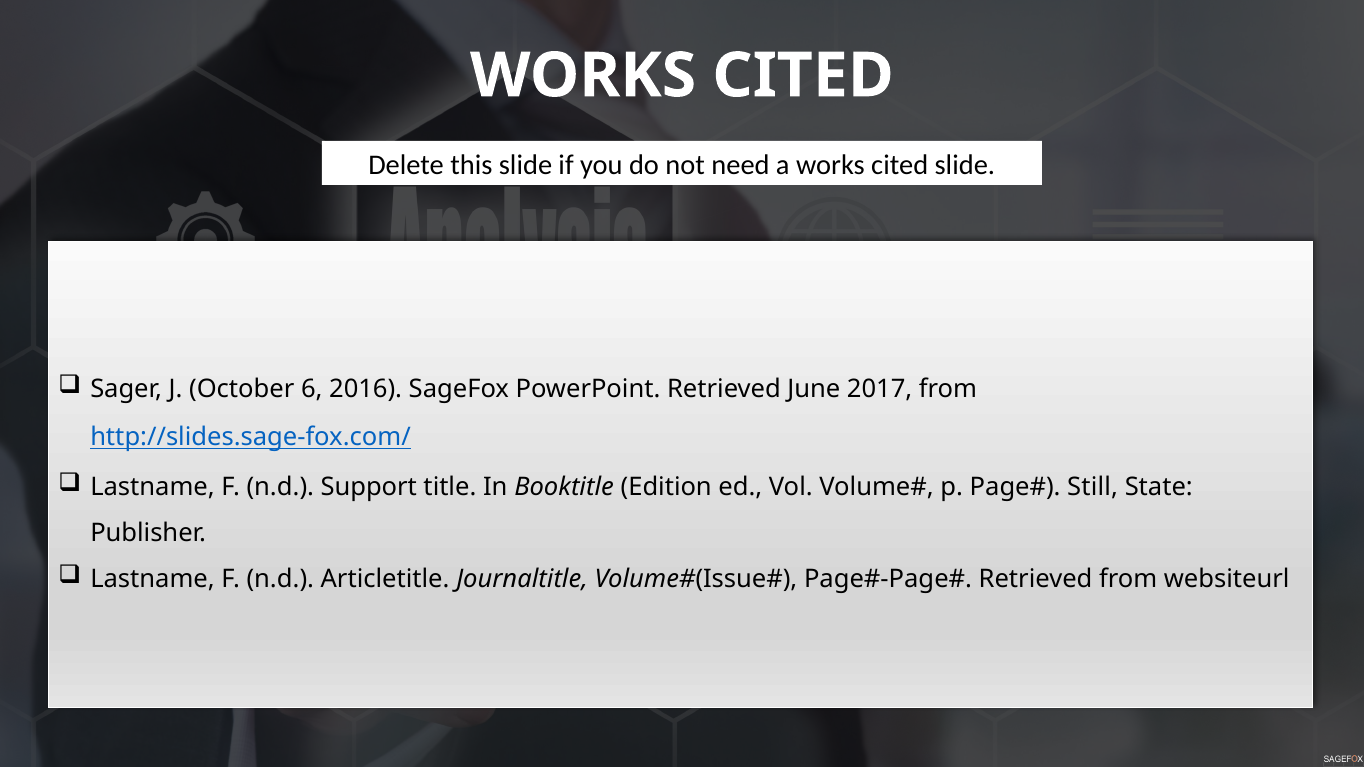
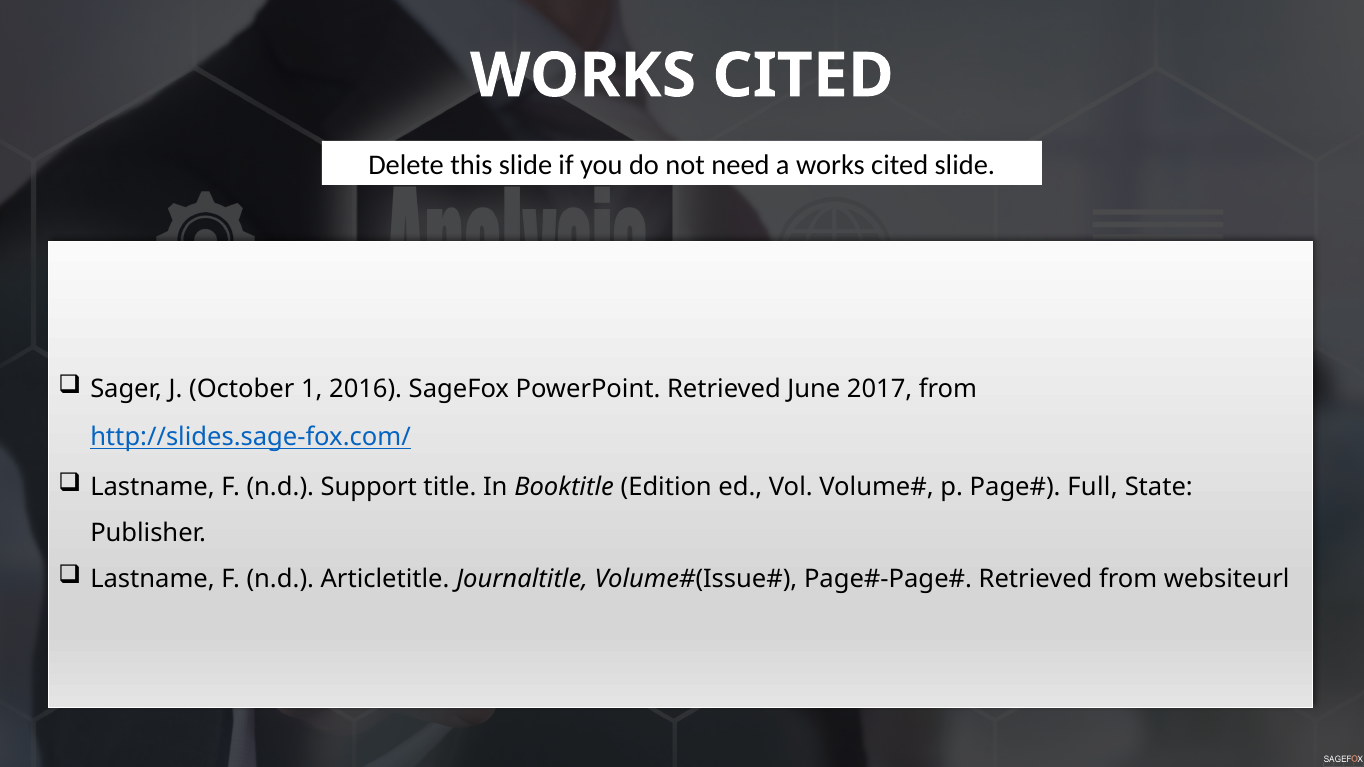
6: 6 -> 1 (312, 389)
Still: Still -> Full (1093, 488)
